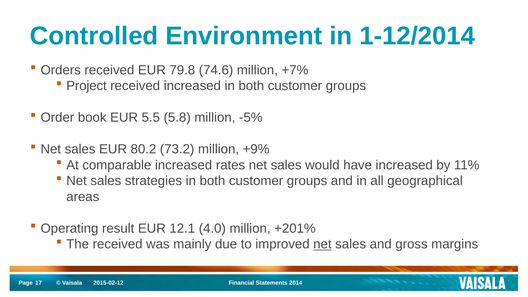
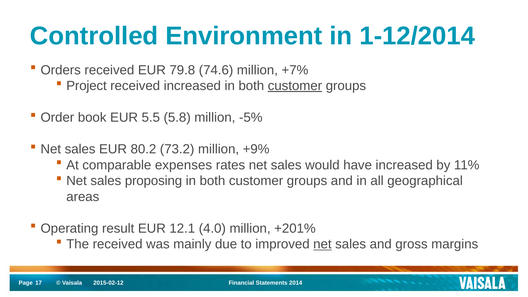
customer underline: none -> present (295, 86)
comparable increased: increased -> expenses (183, 165)
strategies: strategies -> proposing (153, 181)
